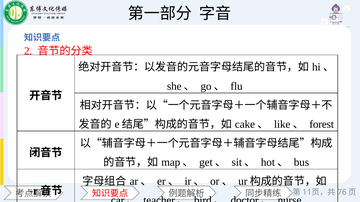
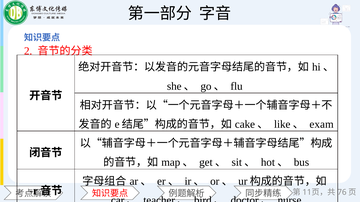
forest: forest -> exam (322, 125)
